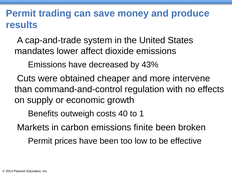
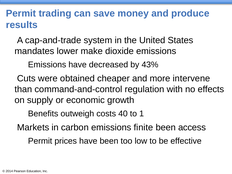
affect: affect -> make (92, 51)
broken: broken -> access (192, 127)
